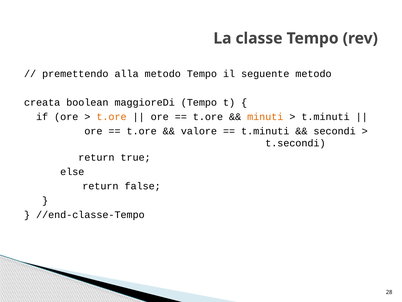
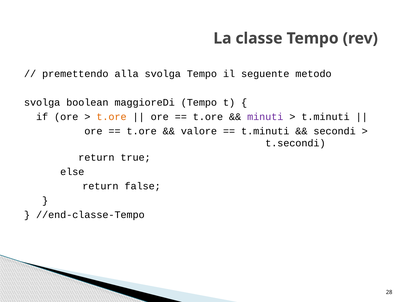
alla metodo: metodo -> svolga (163, 74)
creata: creata -> svolga (42, 102)
minuti colour: orange -> purple (265, 117)
